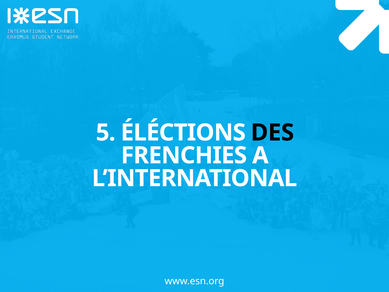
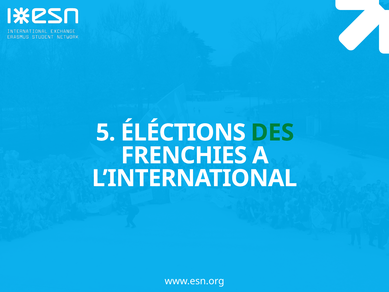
DES colour: black -> green (272, 133)
